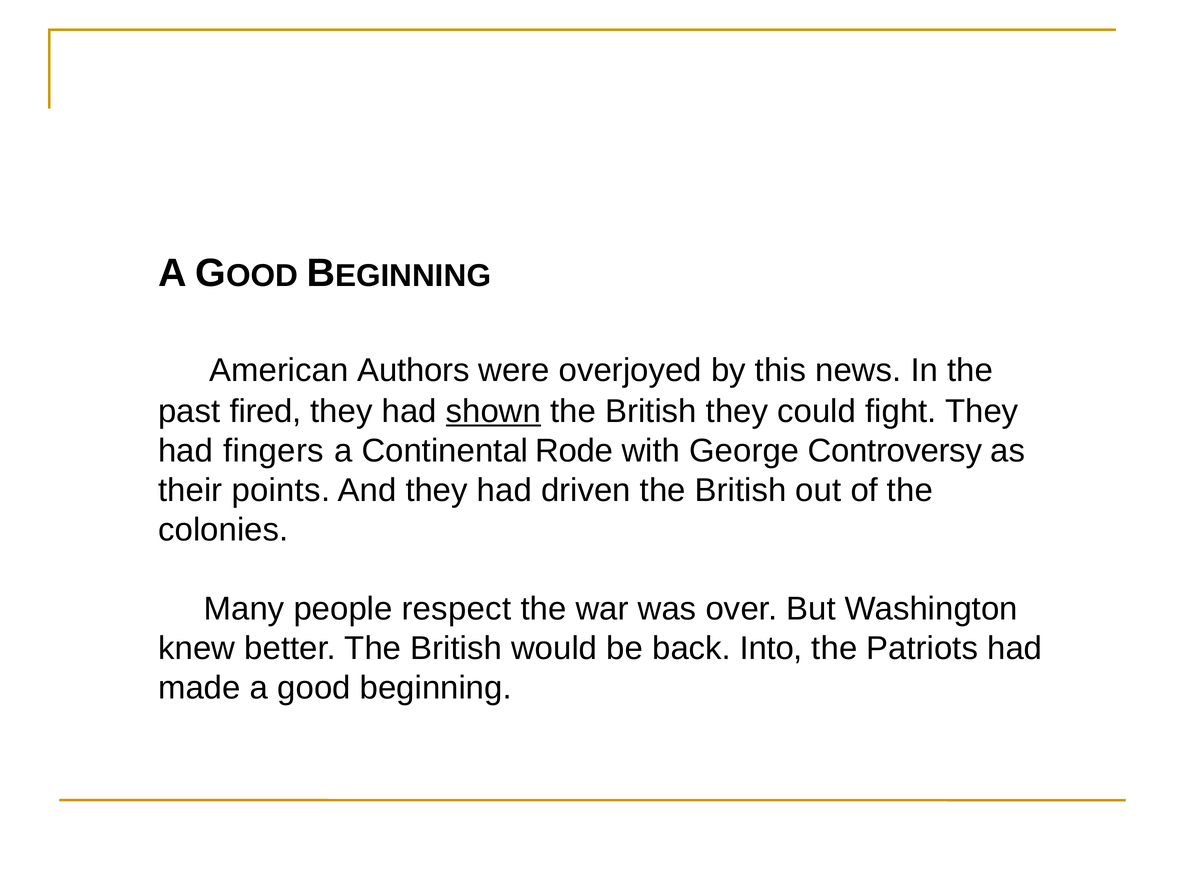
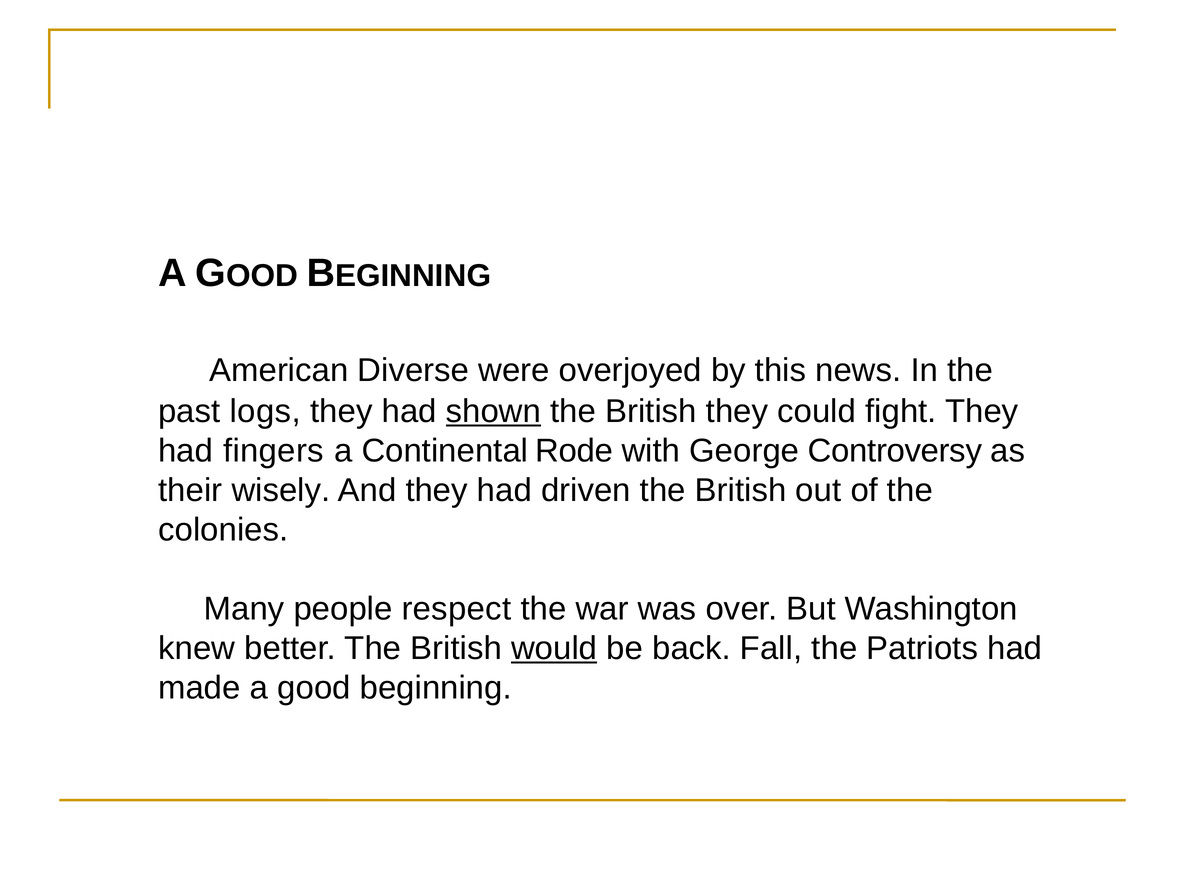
Authors: Authors -> Diverse (413, 370)
fired: fired -> logs (265, 411)
points: points -> wisely (281, 490)
would underline: none -> present (554, 648)
Into: Into -> Fall (771, 648)
